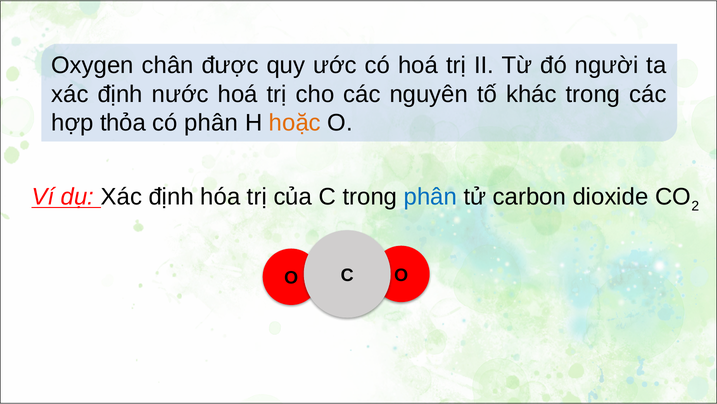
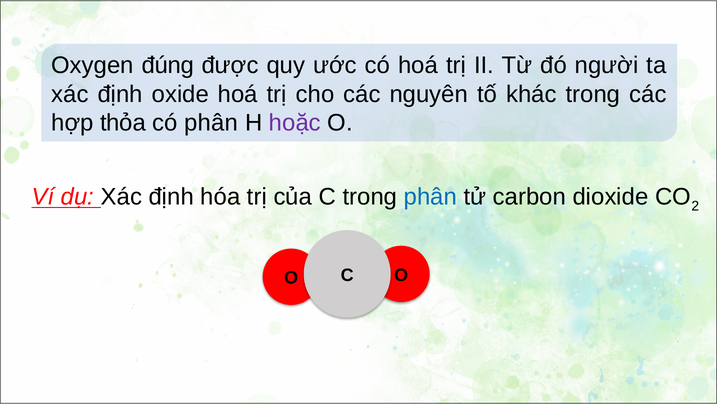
chân: chân -> đúng (168, 65)
nước: nước -> oxide (180, 94)
hoặc colour: orange -> purple (295, 123)
